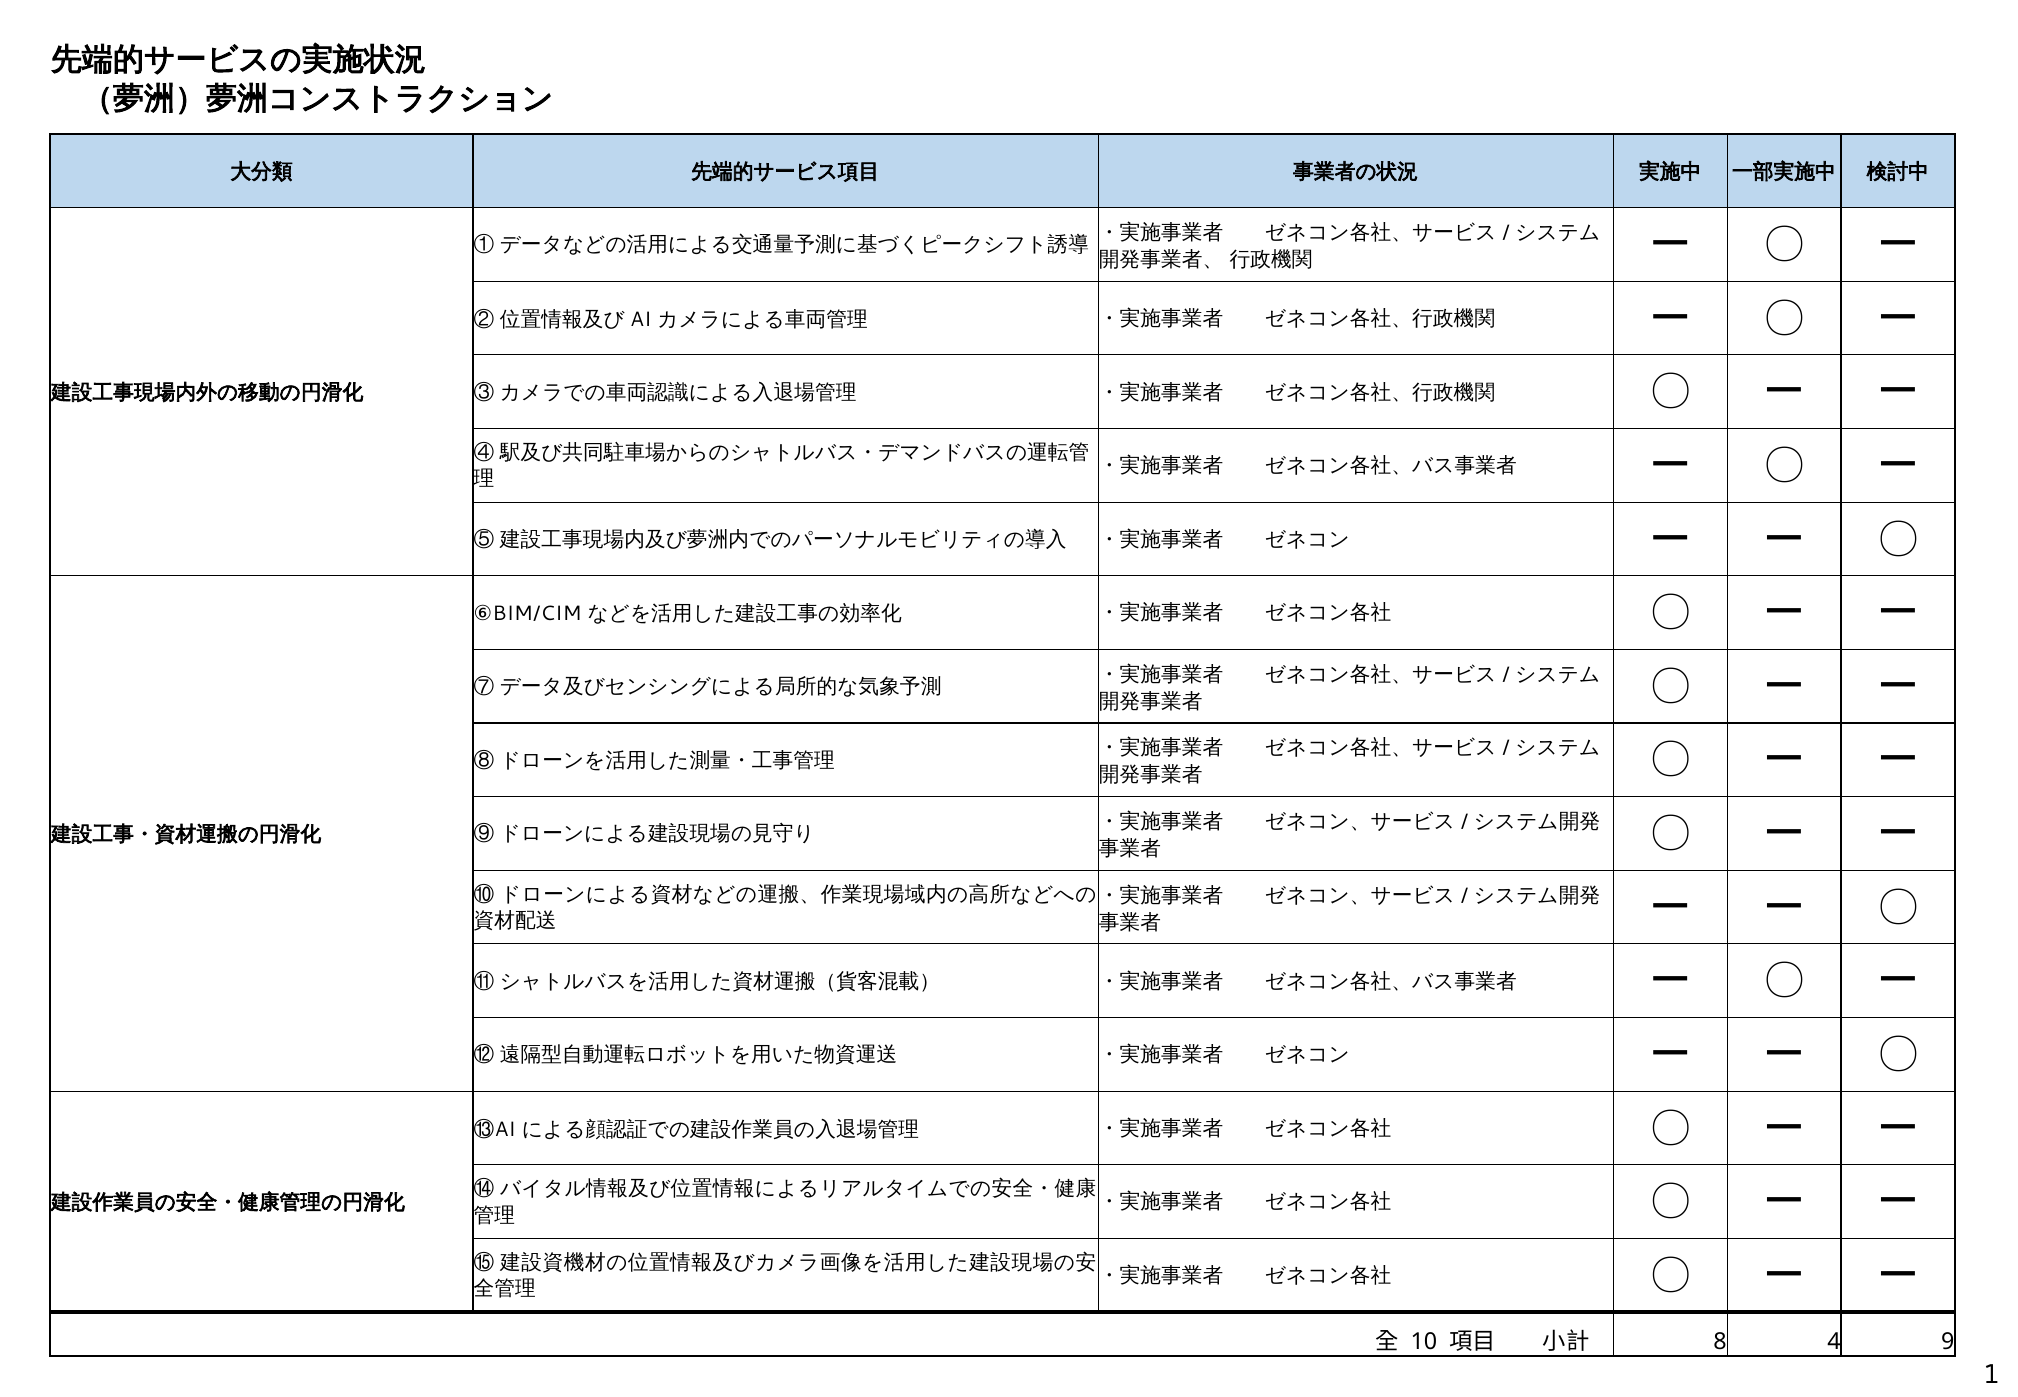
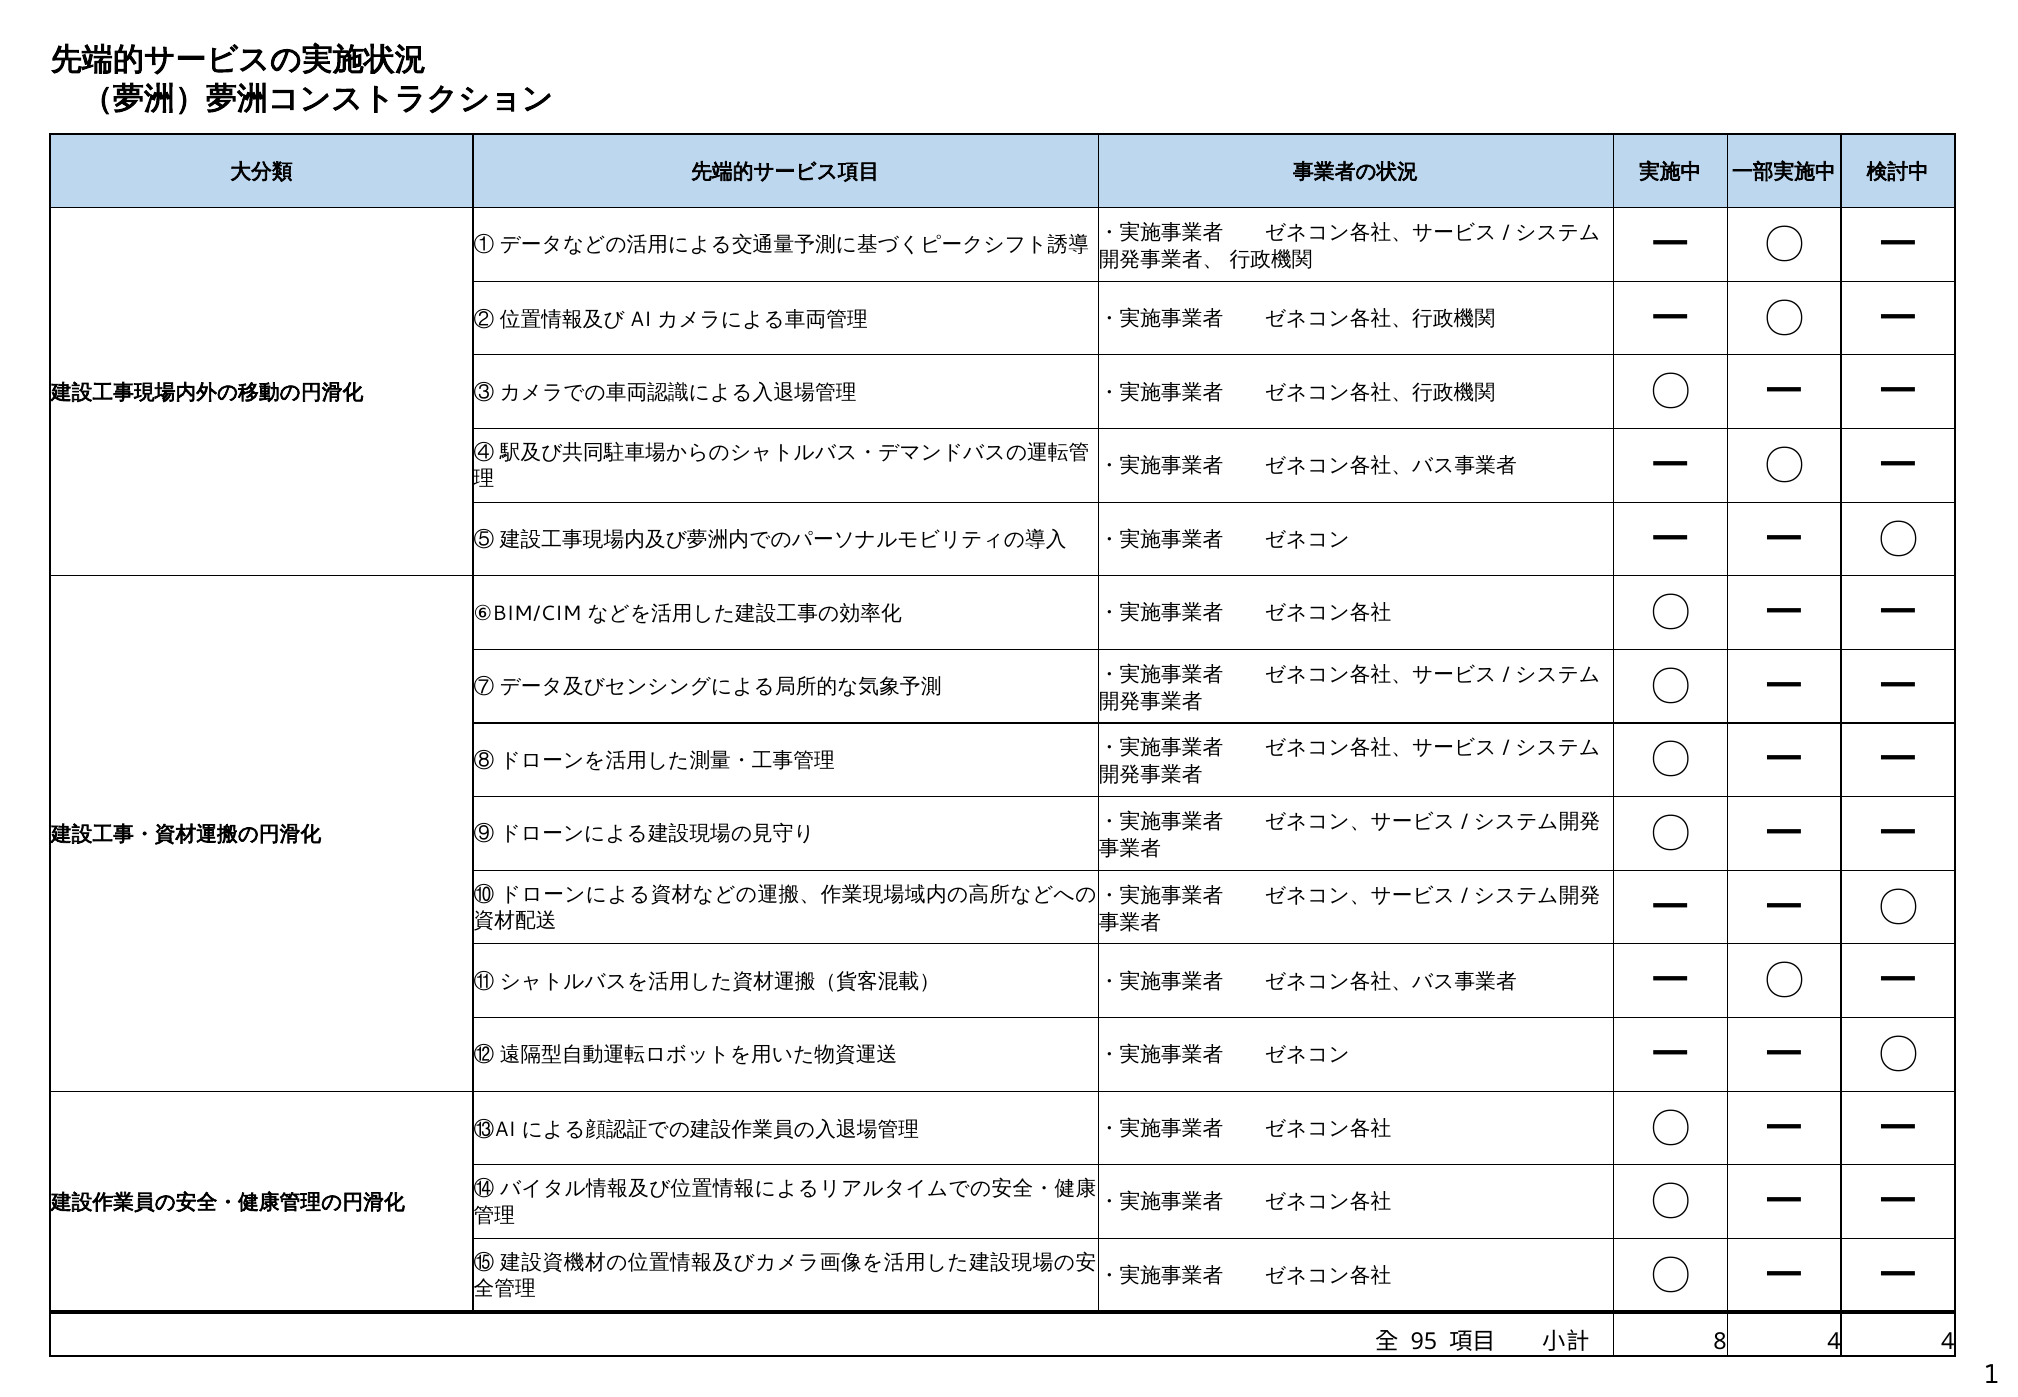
10: 10 -> 95 (1424, 1342)
4 9: 9 -> 4 (1948, 1342)
